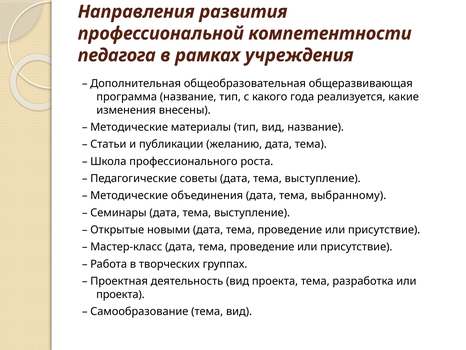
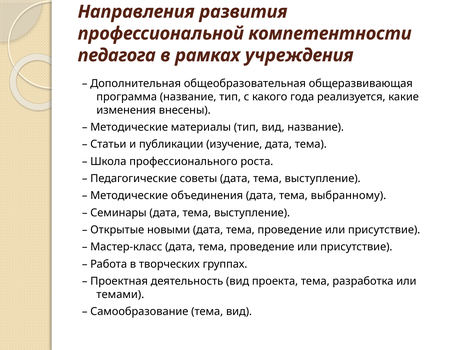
желанию: желанию -> изучение (234, 144)
проекта: проекта -> темами (120, 294)
